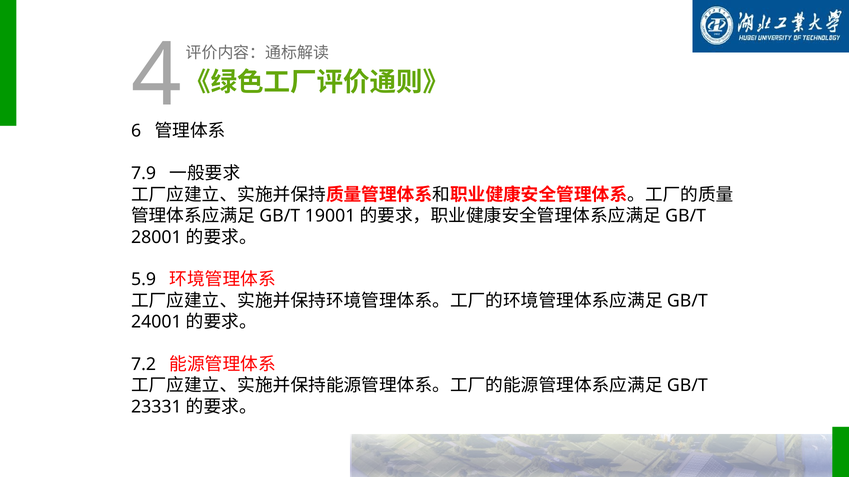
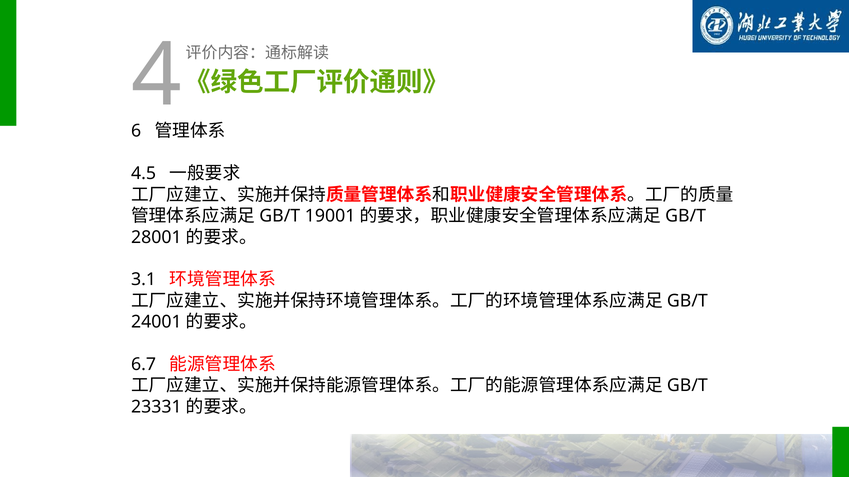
7.9: 7.9 -> 4.5 (144, 174)
5.9: 5.9 -> 3.1 (144, 280)
7.2: 7.2 -> 6.7 (144, 365)
